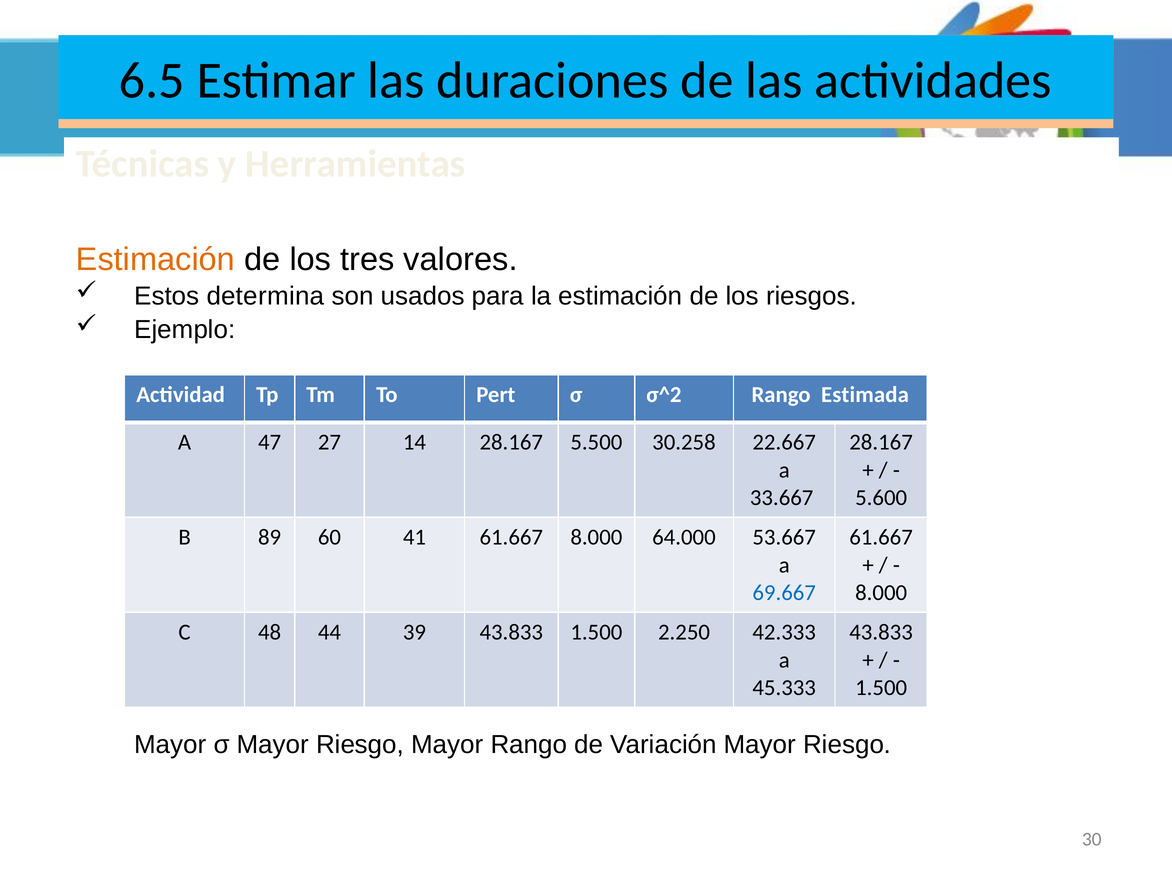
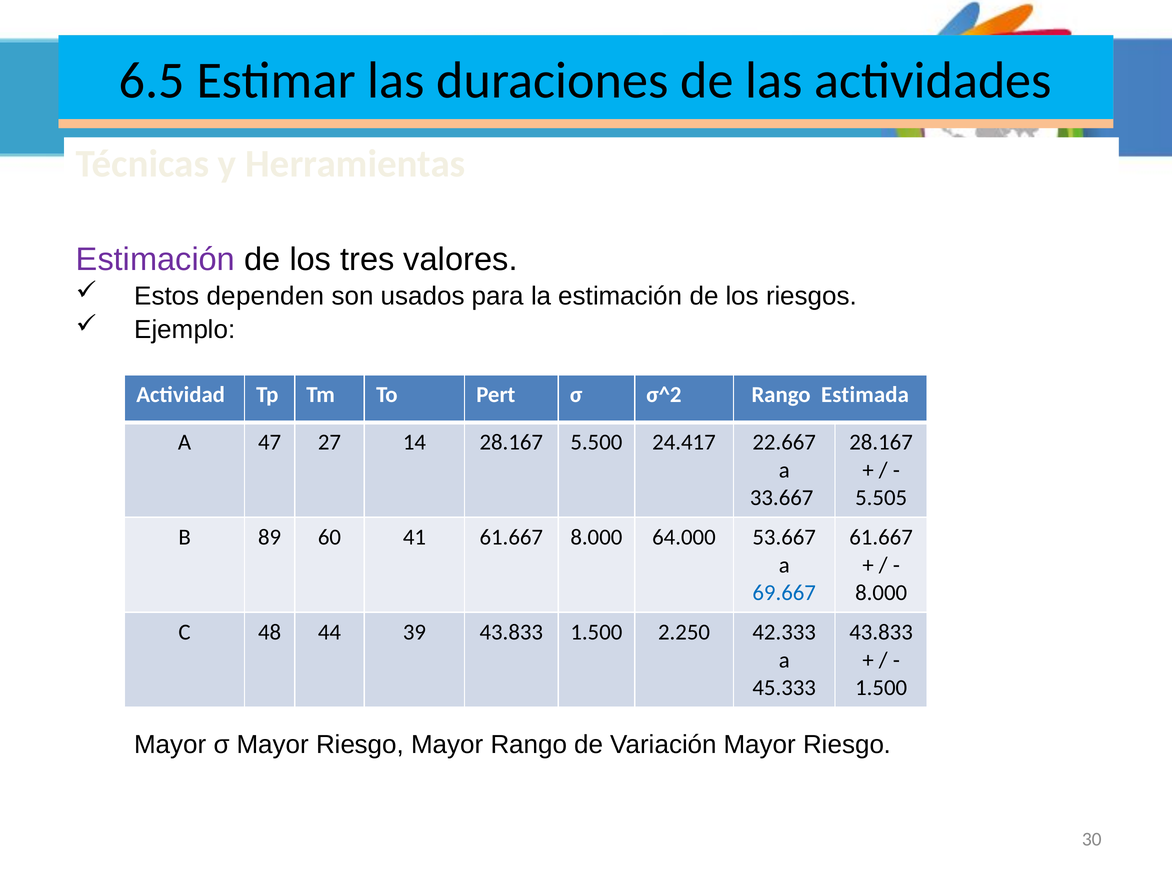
Estimación colour: orange -> purple (155, 259)
determina: determina -> dependen (265, 296)
30.258: 30.258 -> 24.417 (684, 442)
5.600: 5.600 -> 5.505 (881, 498)
